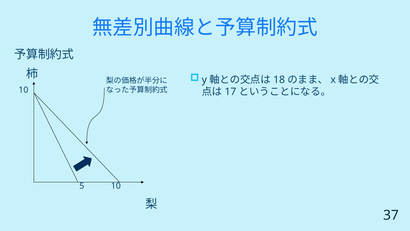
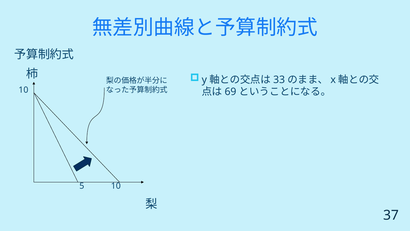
18: 18 -> 33 (279, 79)
17: 17 -> 69 (231, 92)
